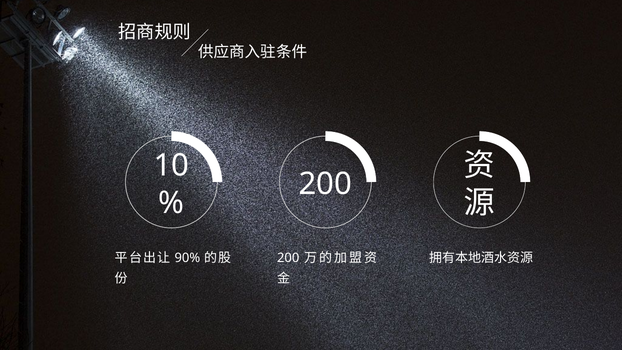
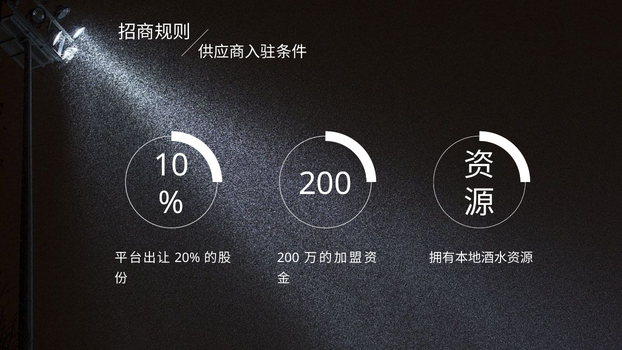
90%: 90% -> 20% (187, 258)
